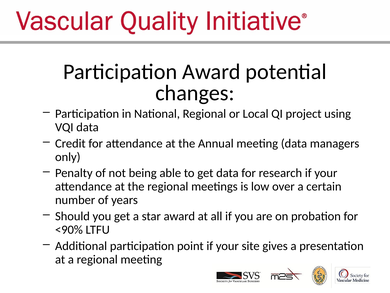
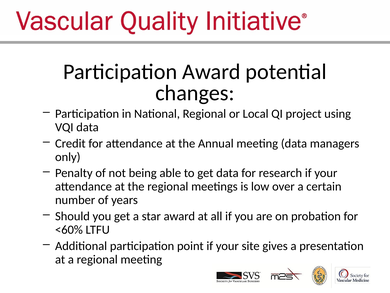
<90%: <90% -> <60% (69, 229)
